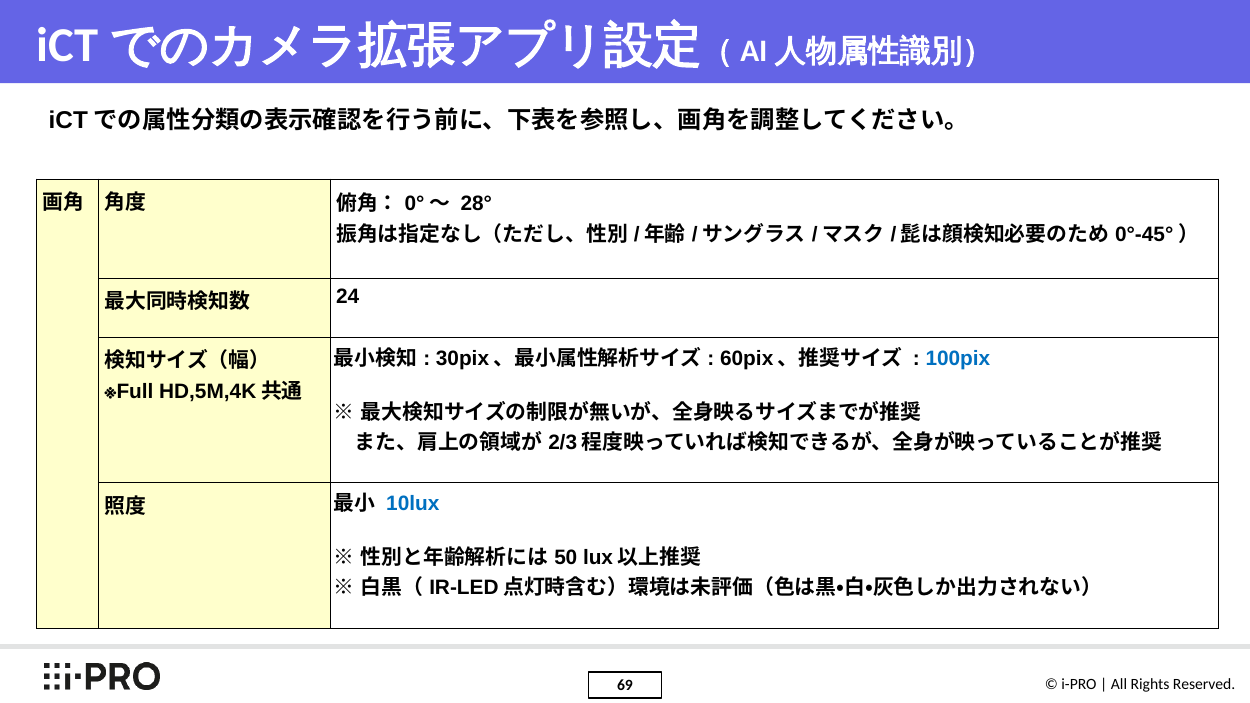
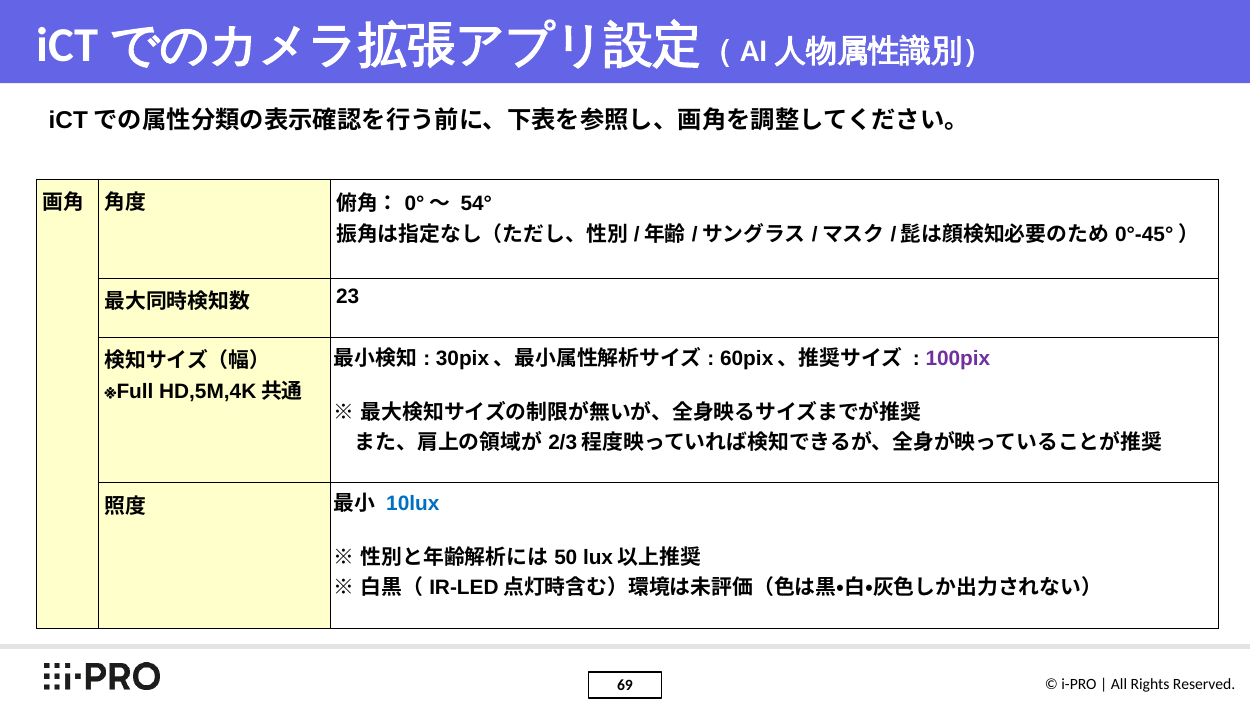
28°: 28° -> 54° (476, 204)
24: 24 -> 23 (348, 297)
100pix colour: blue -> purple (958, 359)
